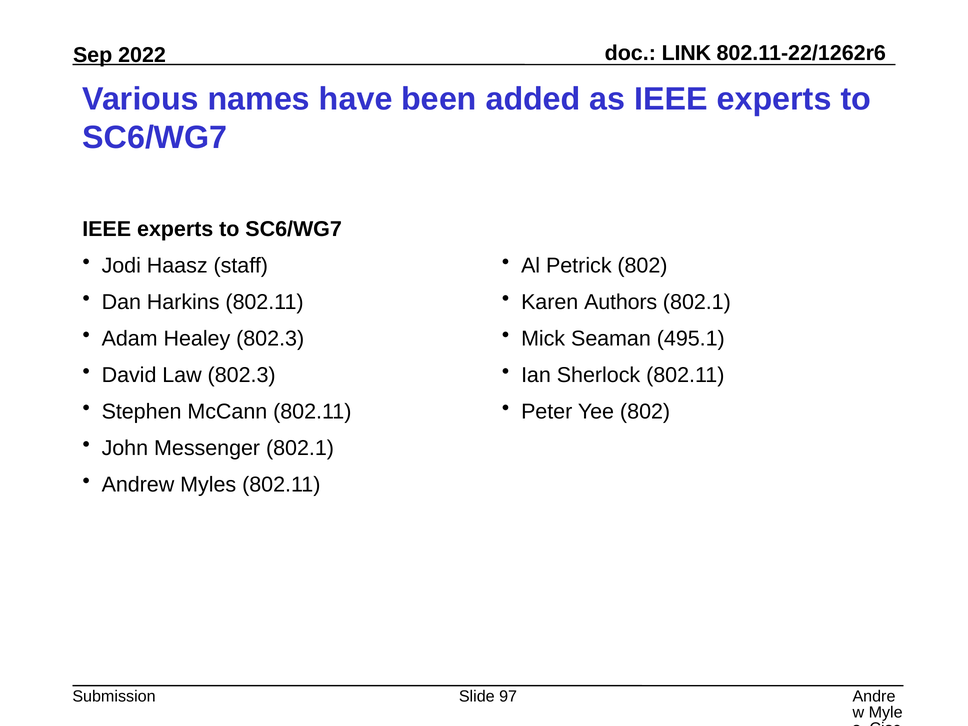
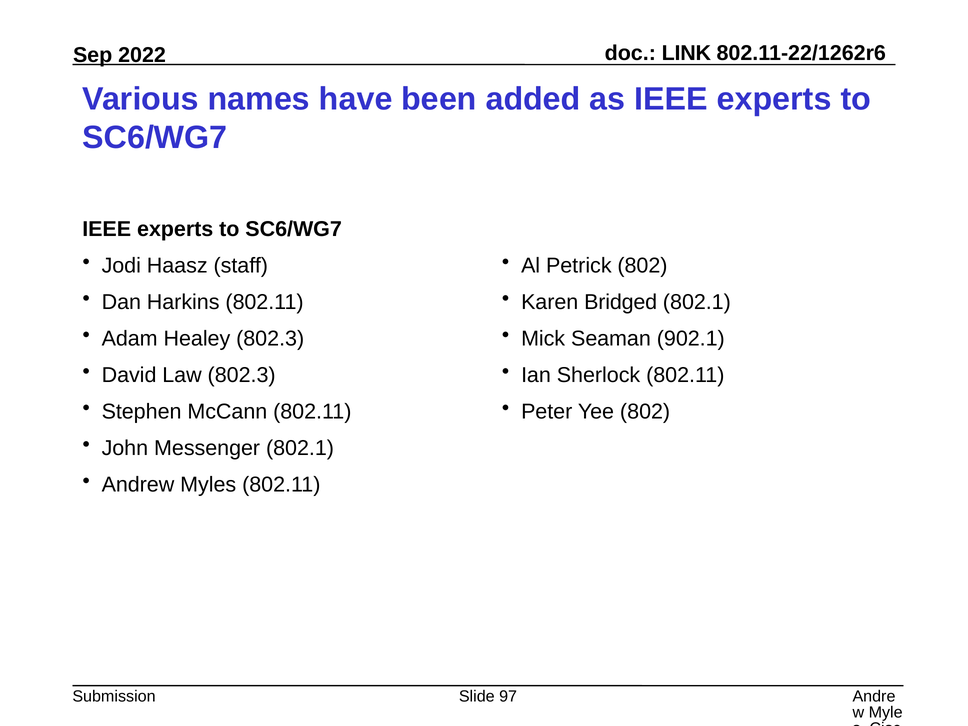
Authors: Authors -> Bridged (621, 302)
495.1: 495.1 -> 902.1 (691, 339)
